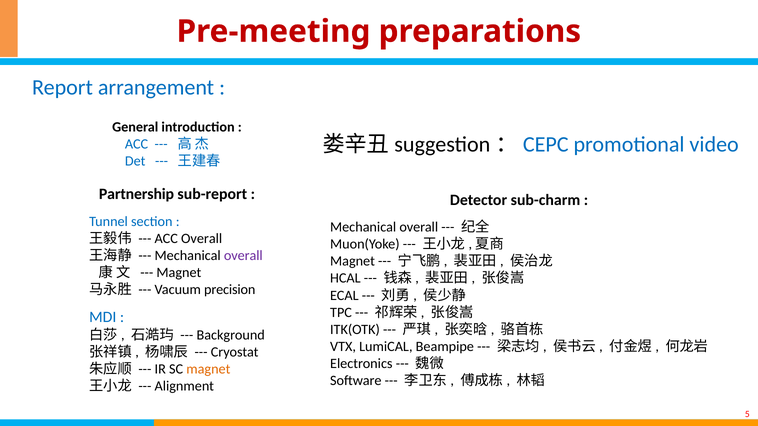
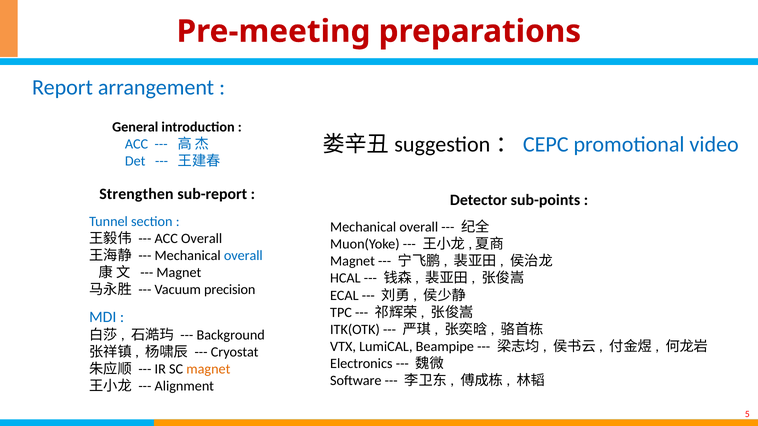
Partnership: Partnership -> Strengthen (136, 194)
sub-charm: sub-charm -> sub-points (545, 200)
overall colour: purple -> blue (243, 256)
